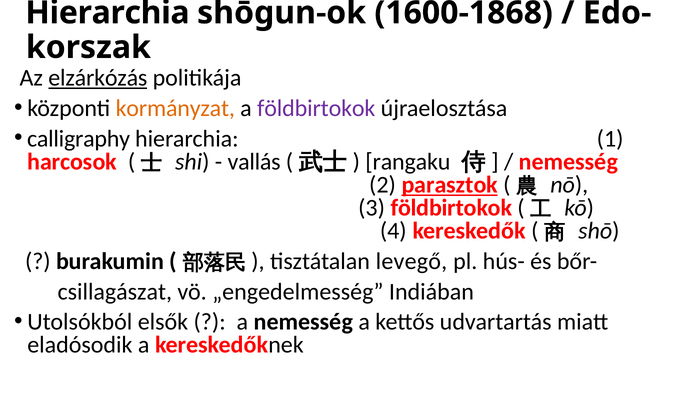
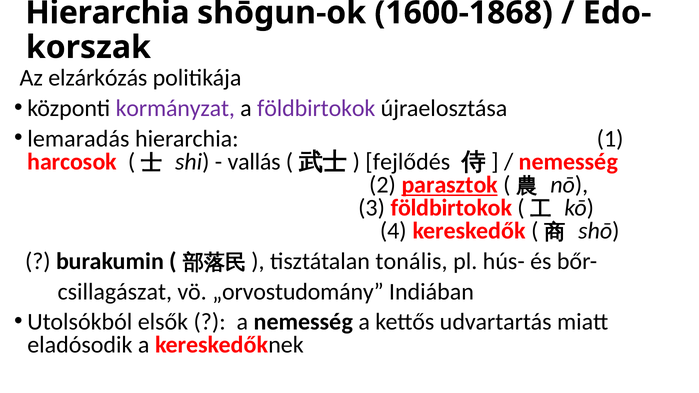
elzárkózás underline: present -> none (98, 78)
kormányzat colour: orange -> purple (175, 108)
calligraphy: calligraphy -> lemaradás (78, 139)
rangaku: rangaku -> fejlődés (408, 162)
levegő: levegő -> tonális (411, 261)
„engedelmesség: „engedelmesség -> „orvostudomány (298, 292)
